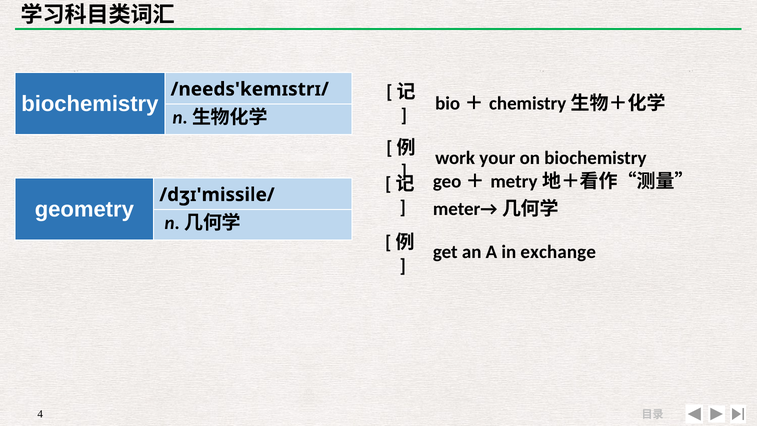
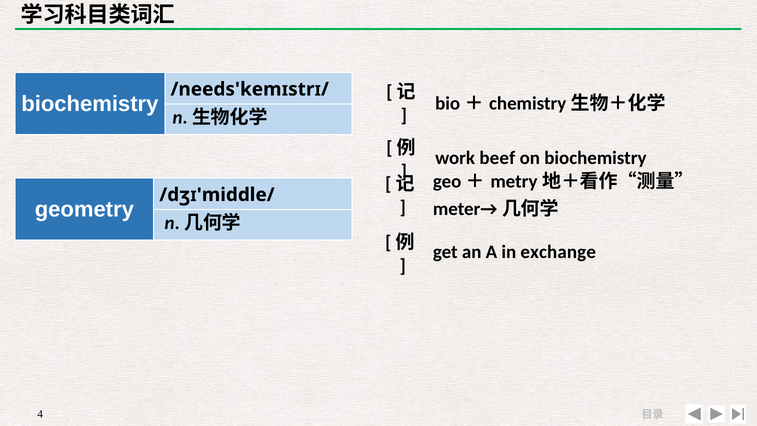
your: your -> beef (497, 158)
/dʒɪ'missile/: /dʒɪ'missile/ -> /dʒɪ'middle/ (217, 195)
